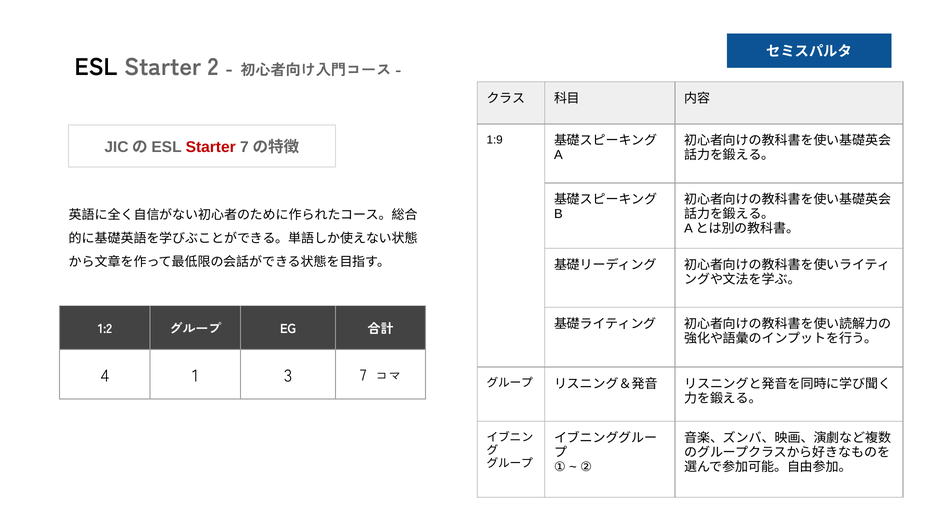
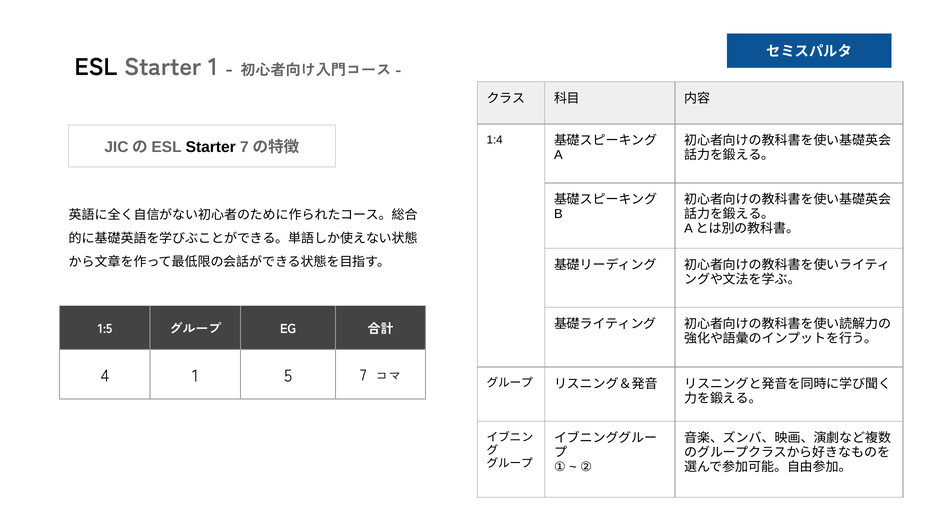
Starter 2: 2 -> 1 (213, 67)
1:9: 1:9 -> 1:4 (495, 140)
Starter colour: red -> black (211, 147)
1:2: 1:2 -> 1:5 (105, 329)
3: 3 -> 5 (288, 376)
